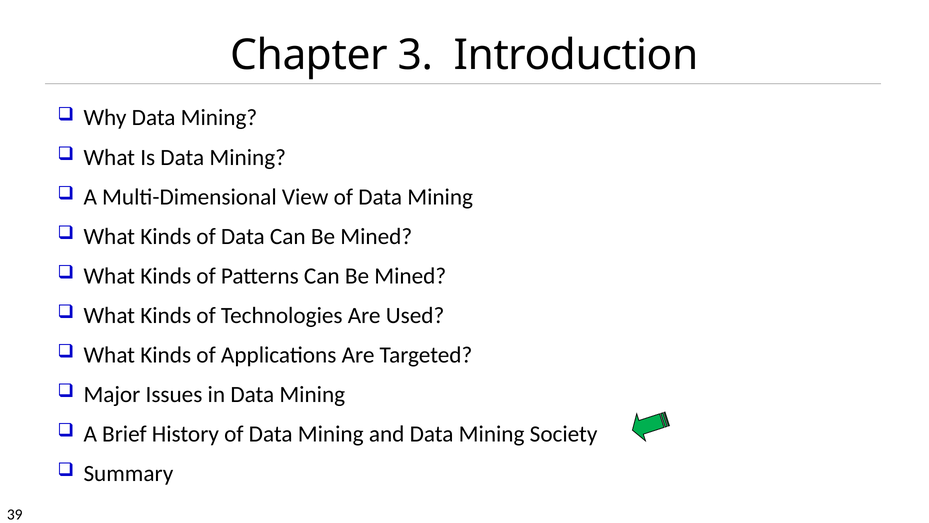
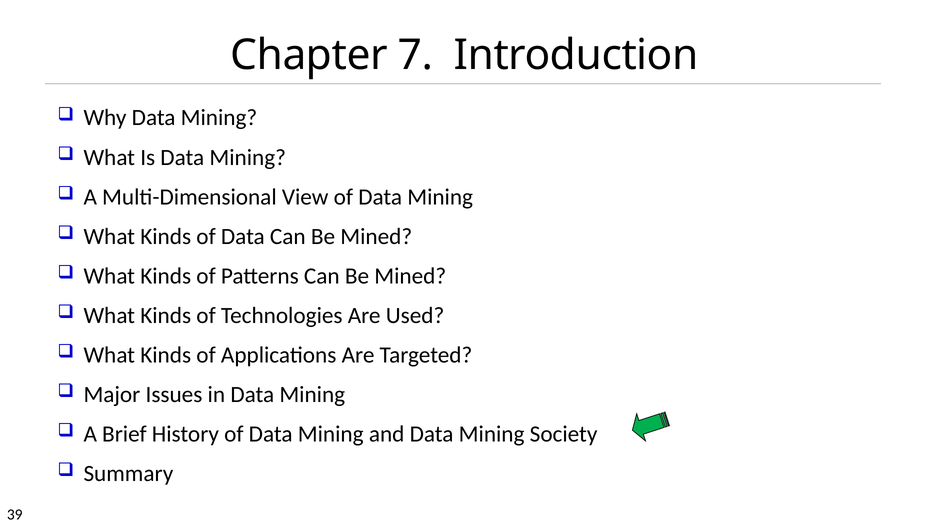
3: 3 -> 7 (416, 55)
